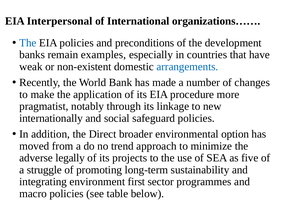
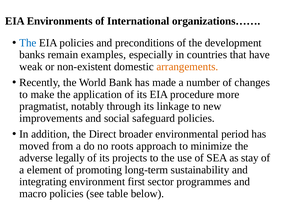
Interpersonal: Interpersonal -> Environments (60, 21)
arrangements colour: blue -> orange (187, 66)
internationally: internationally -> improvements (51, 118)
option: option -> period (235, 134)
trend: trend -> roots (122, 145)
five: five -> stay (250, 157)
struggle: struggle -> element (44, 169)
